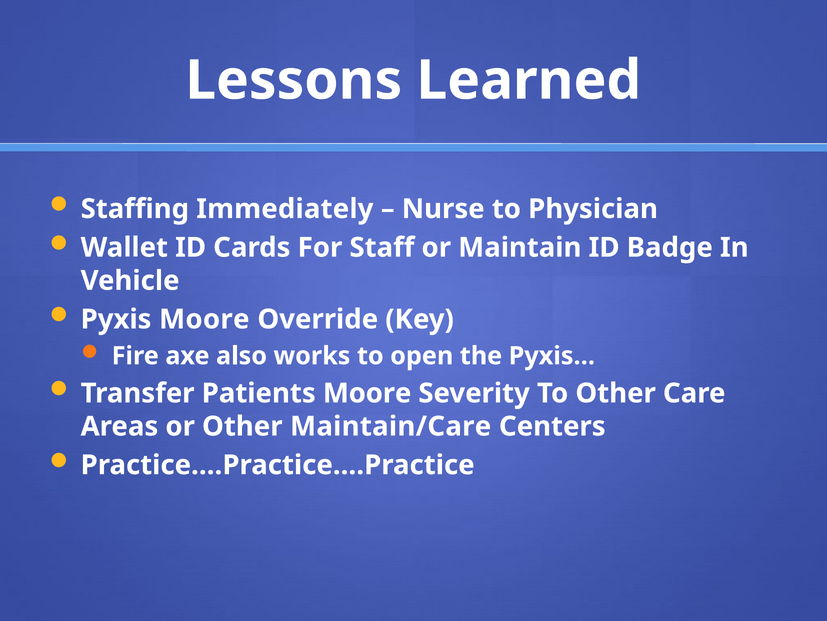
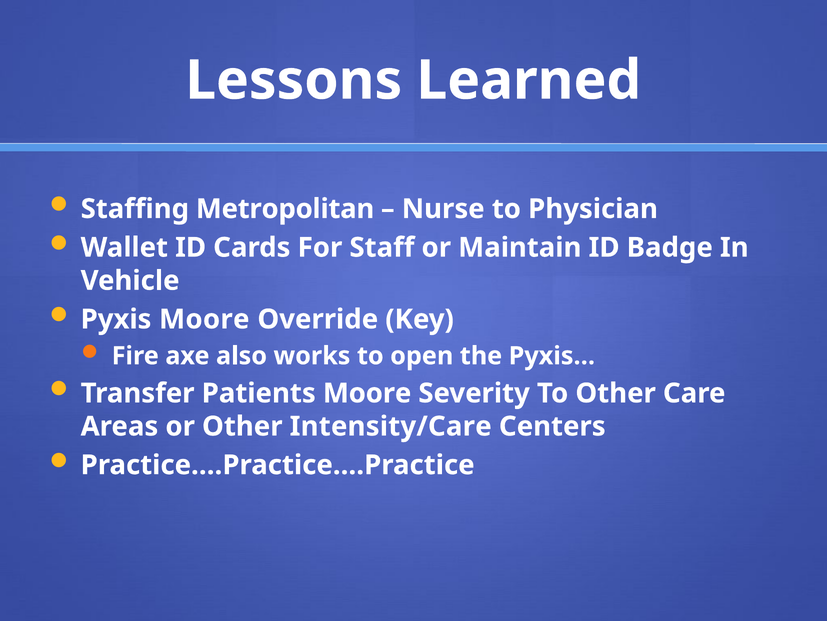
Immediately: Immediately -> Metropolitan (285, 209)
Maintain/Care: Maintain/Care -> Intensity/Care (391, 426)
